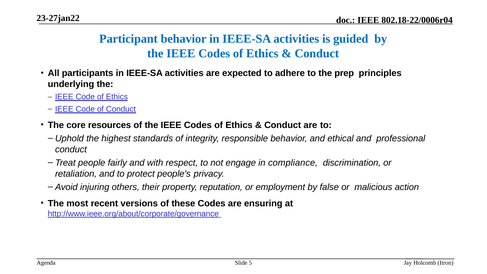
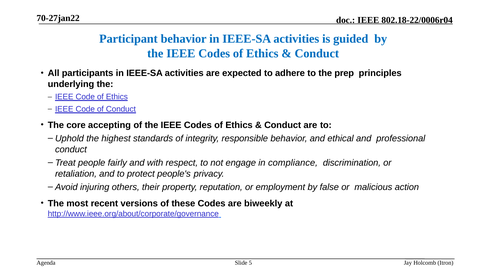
23-27jan22: 23-27jan22 -> 70-27jan22 (58, 18)
resources: resources -> accepting (109, 125)
ensuring: ensuring -> biweekly (263, 203)
